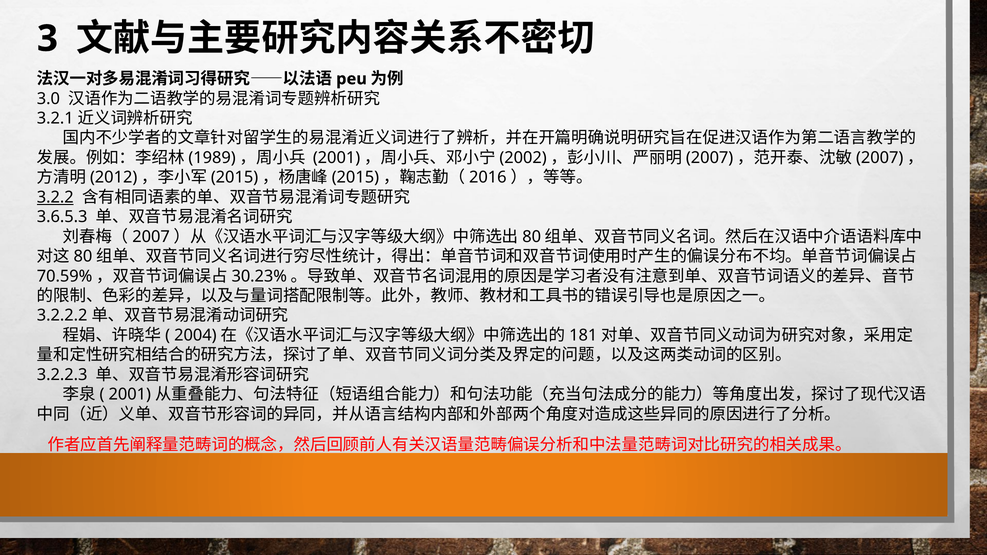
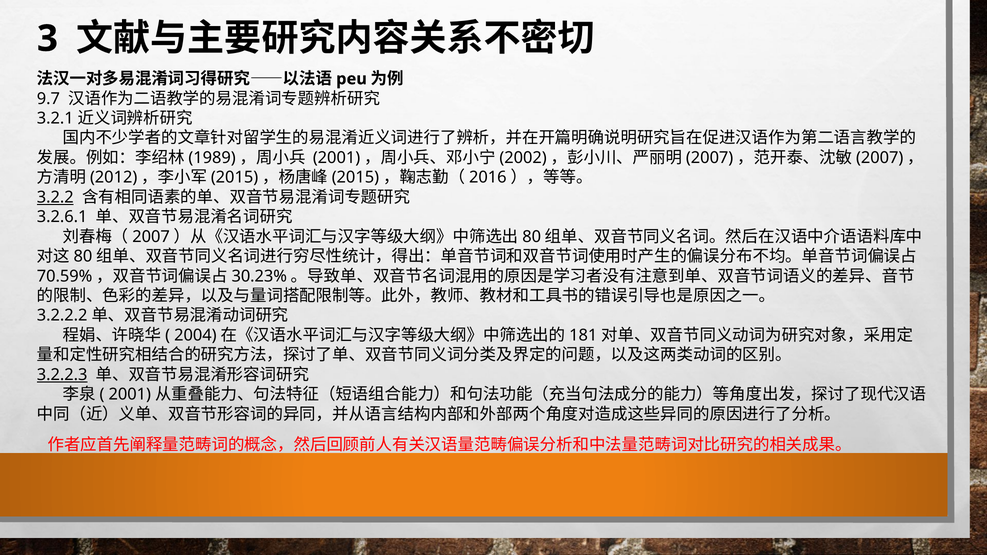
3.0: 3.0 -> 9.7 (48, 99)
3.6.5.3: 3.6.5.3 -> 3.2.6.1 (62, 217)
3.2.2.3 underline: none -> present (62, 375)
